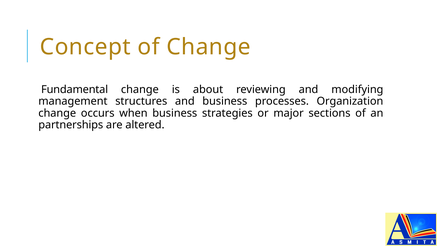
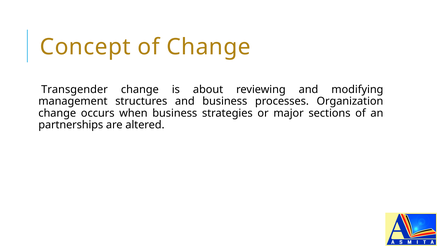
Fundamental: Fundamental -> Transgender (74, 89)
